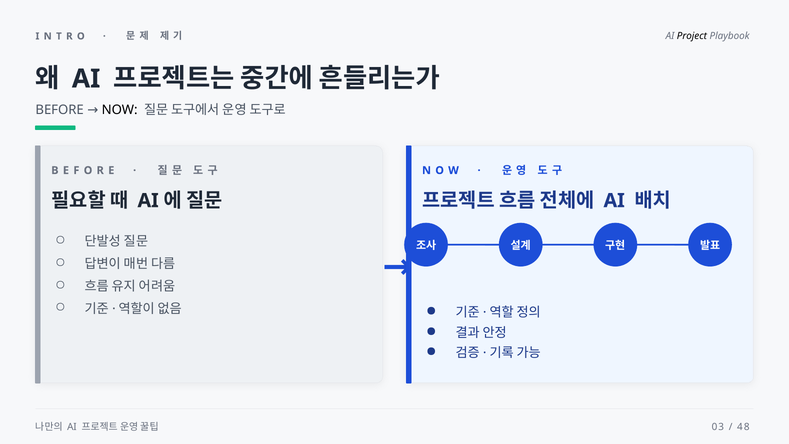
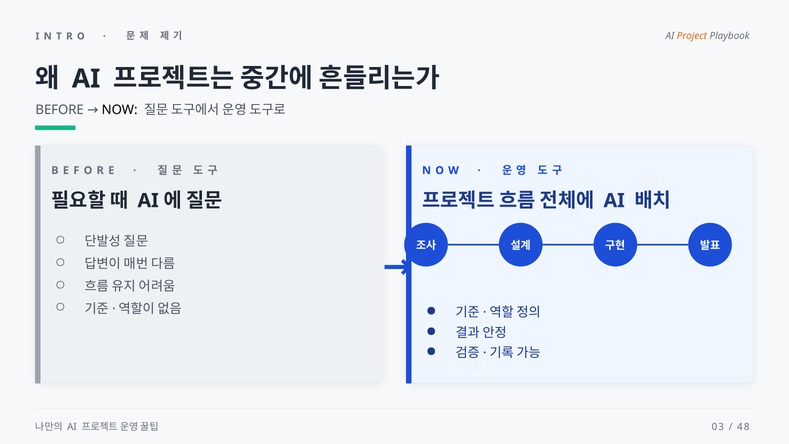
Project colour: black -> orange (692, 36)
